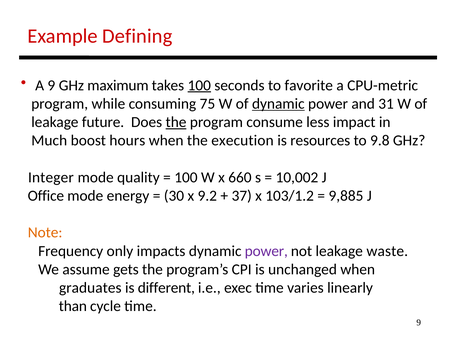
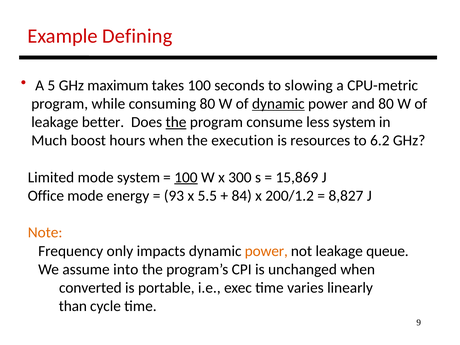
A 9: 9 -> 5 (51, 85)
100 underline: present -> none (199, 85)
favorite: favorite -> slowing (309, 85)
consuming 75: 75 -> 80 (207, 104)
and 31: 31 -> 80 (386, 104)
future: future -> better (103, 122)
less impact: impact -> system (354, 122)
9.8: 9.8 -> 6.2 (380, 141)
Integer: Integer -> Limited (51, 177)
mode quality: quality -> system (139, 177)
100 underline: none -> present (186, 177)
660: 660 -> 300 (240, 177)
10,002: 10,002 -> 15,869 (297, 177)
30: 30 -> 93 (174, 196)
9.2: 9.2 -> 5.5 (207, 196)
37: 37 -> 84 (242, 196)
103/1.2: 103/1.2 -> 200/1.2 (290, 196)
9,885: 9,885 -> 8,827 (346, 196)
power colour: purple -> orange (266, 251)
waste: waste -> queue (387, 251)
gets: gets -> into (126, 269)
graduates: graduates -> converted (90, 288)
different: different -> portable (166, 288)
